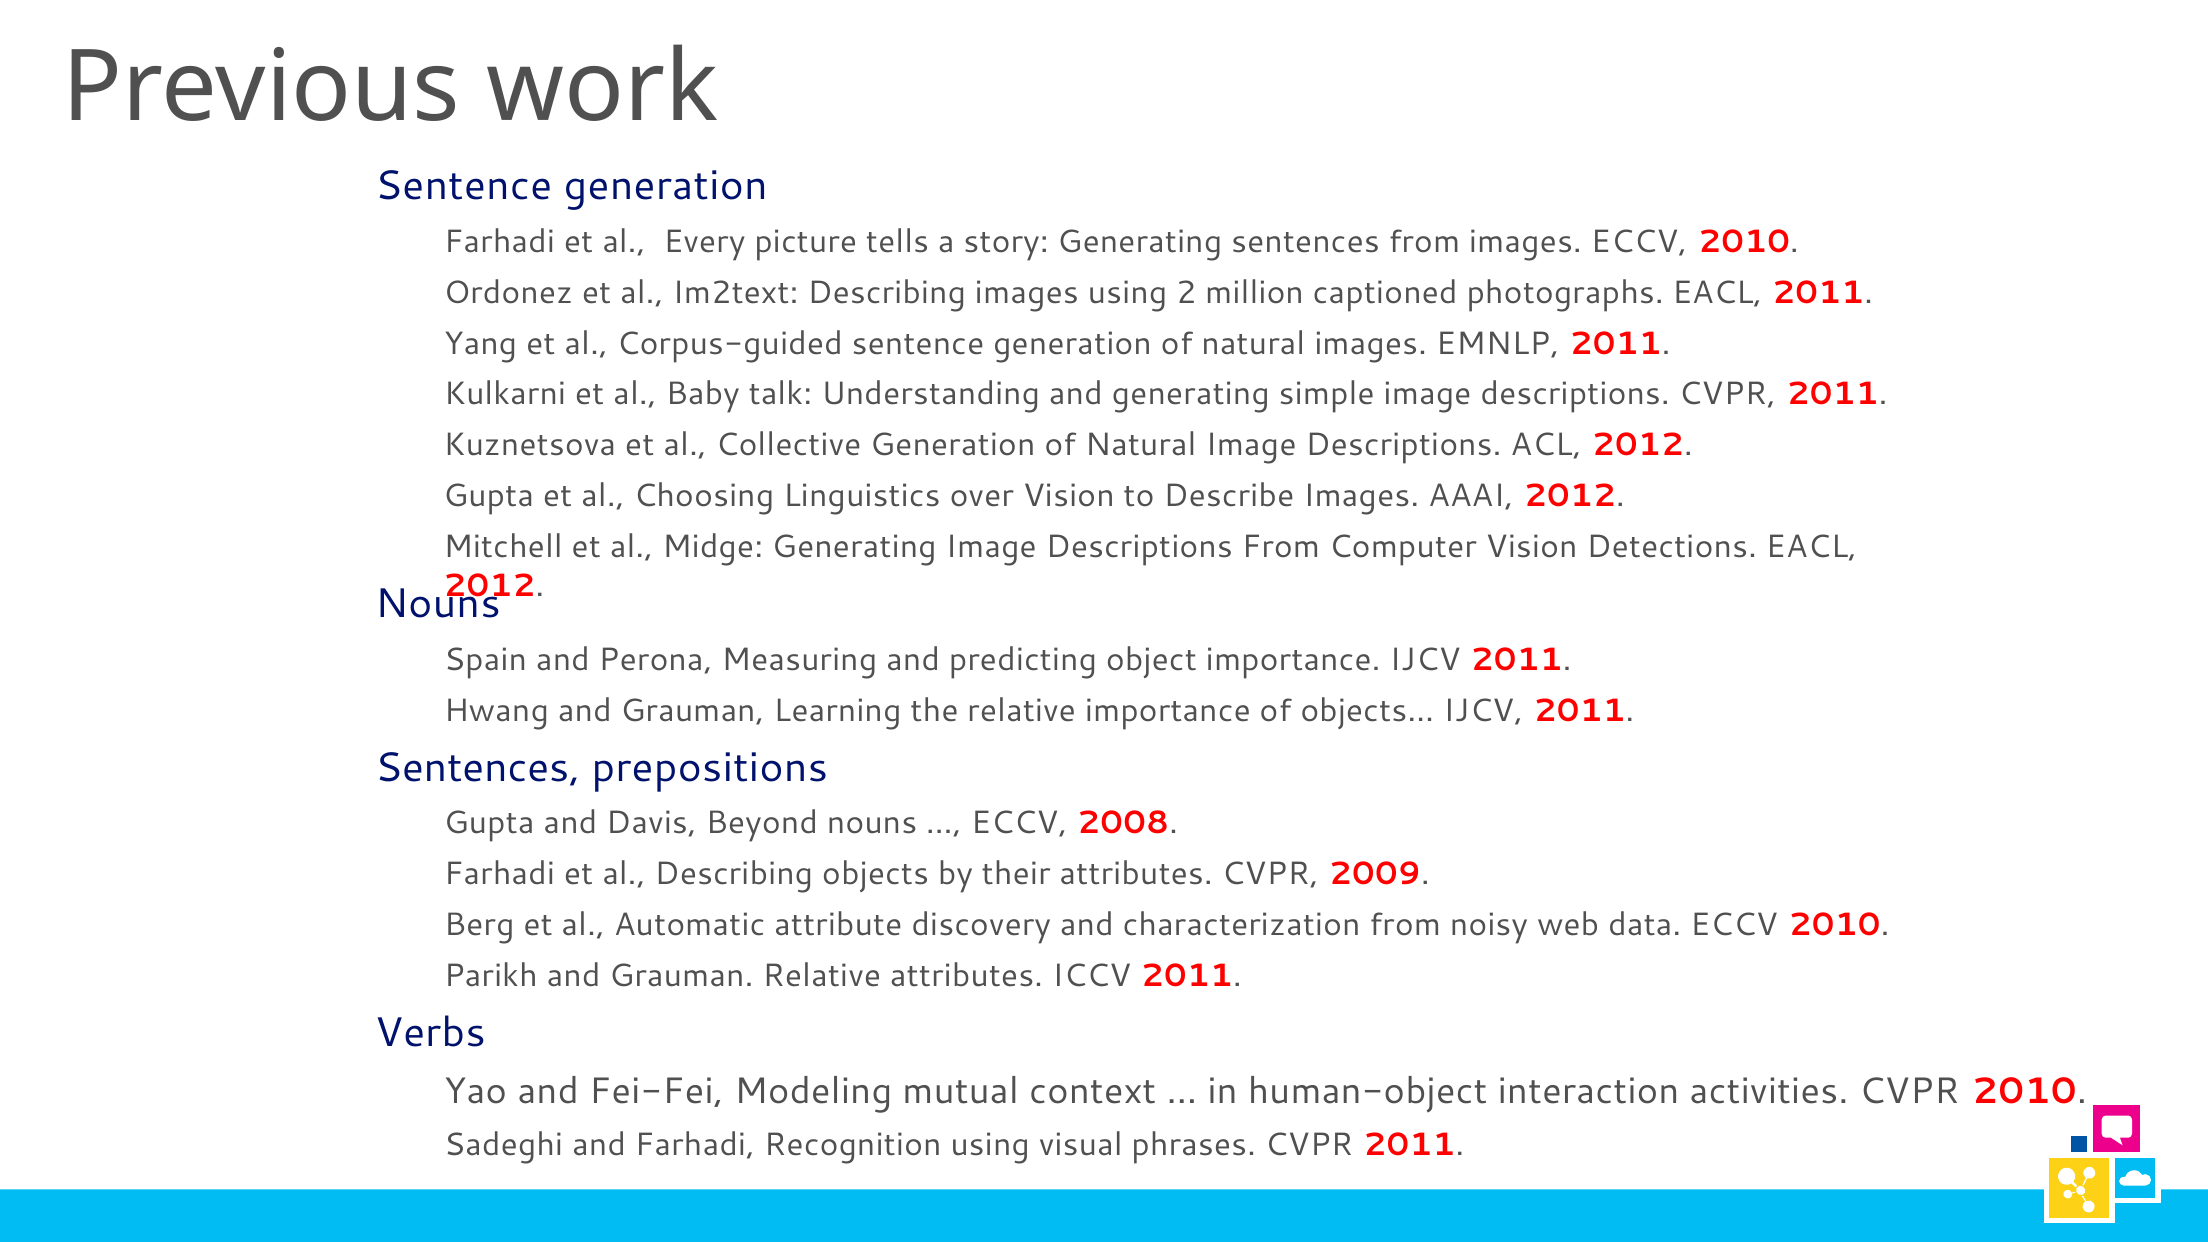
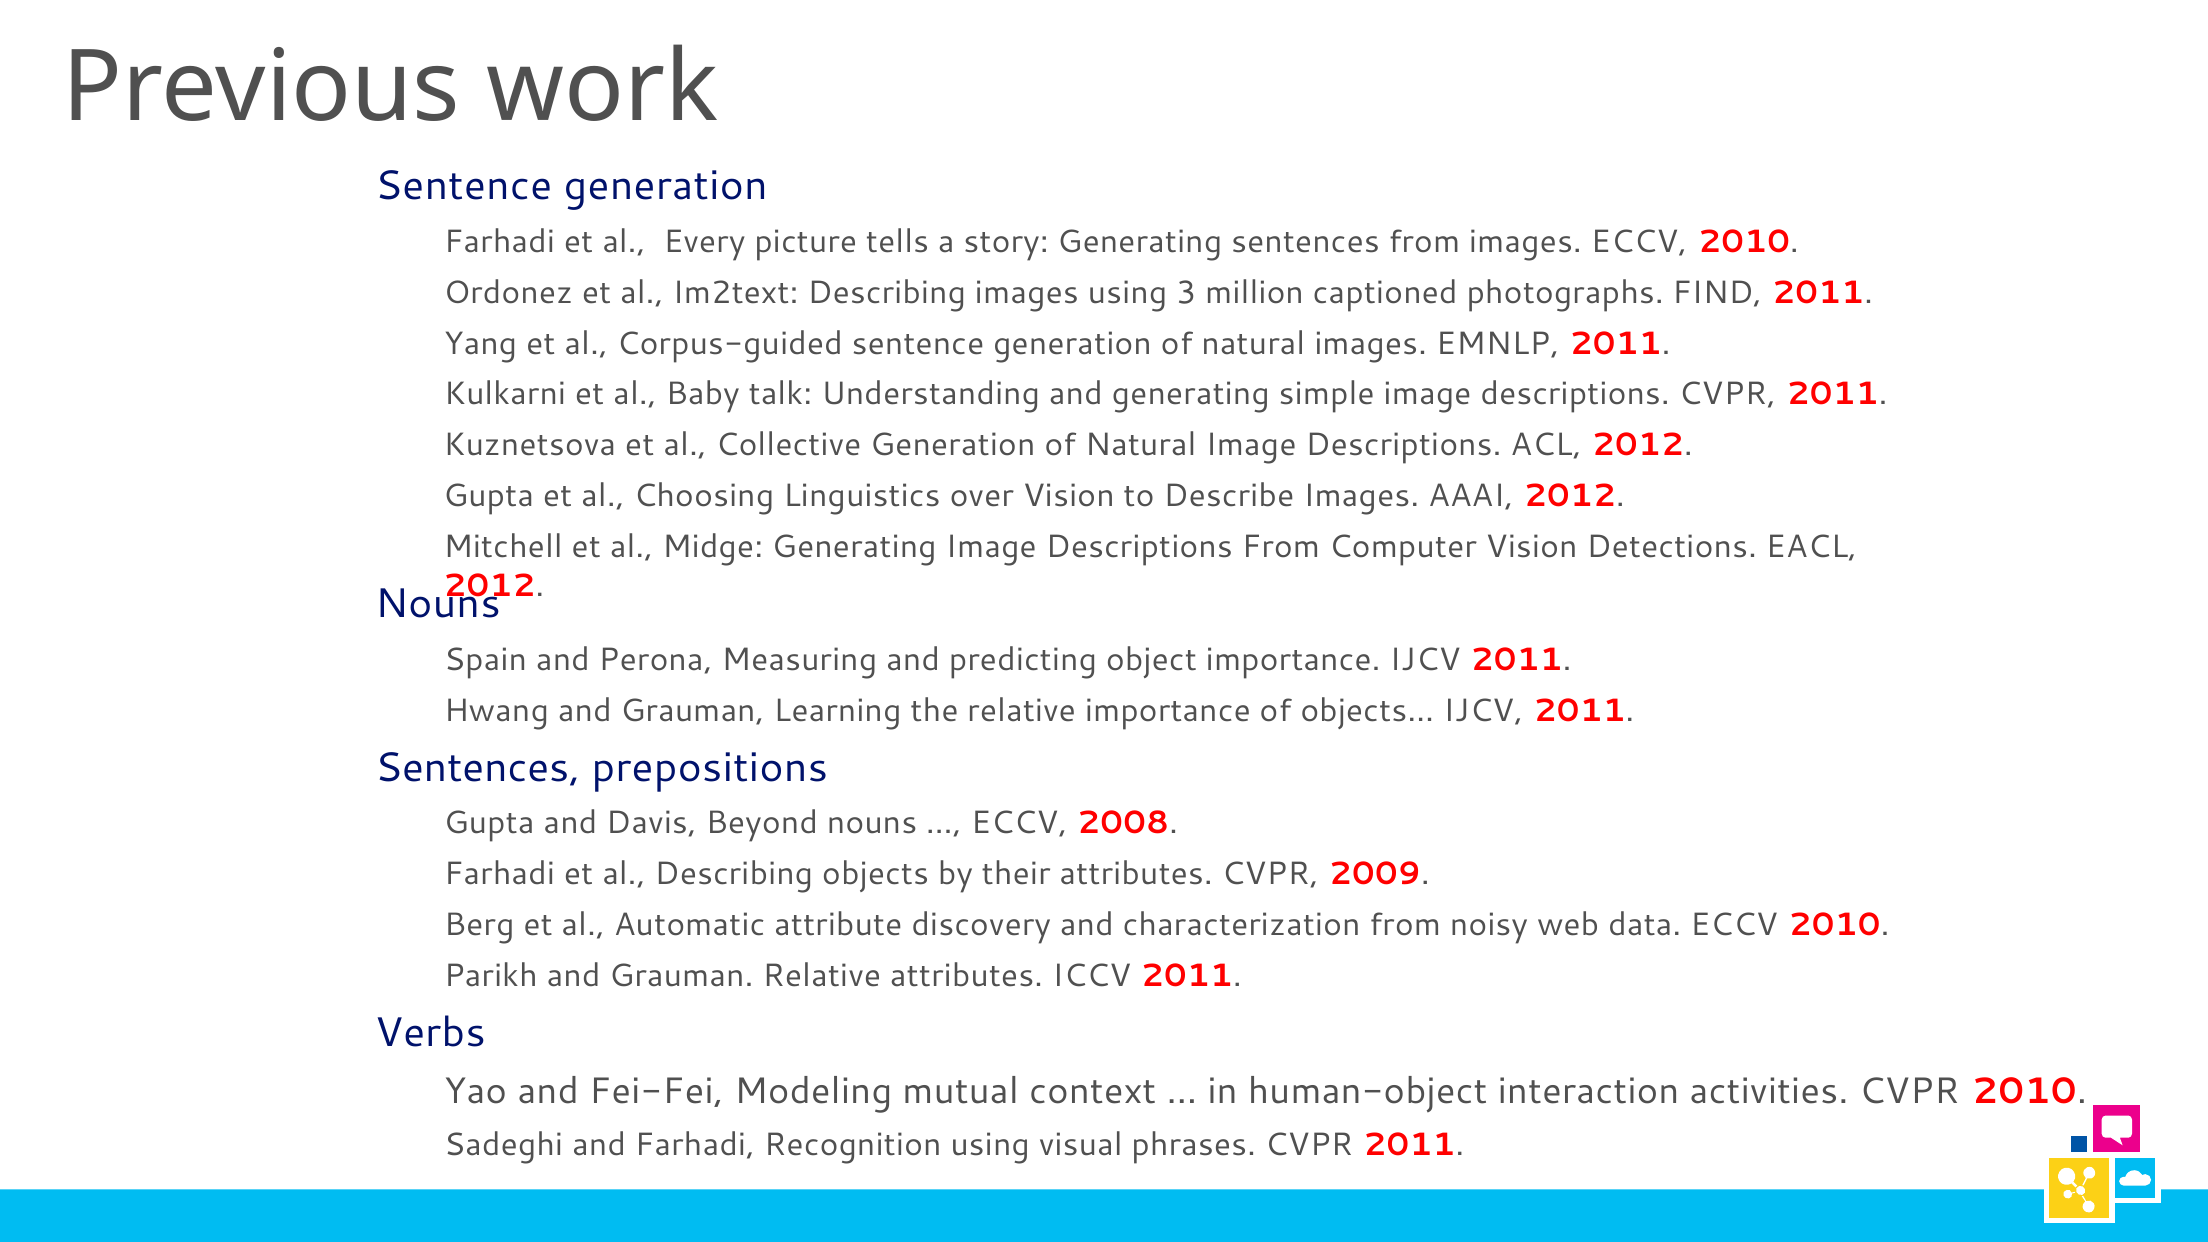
2: 2 -> 3 (1186, 293)
photographs EACL: EACL -> FIND (1717, 293)
